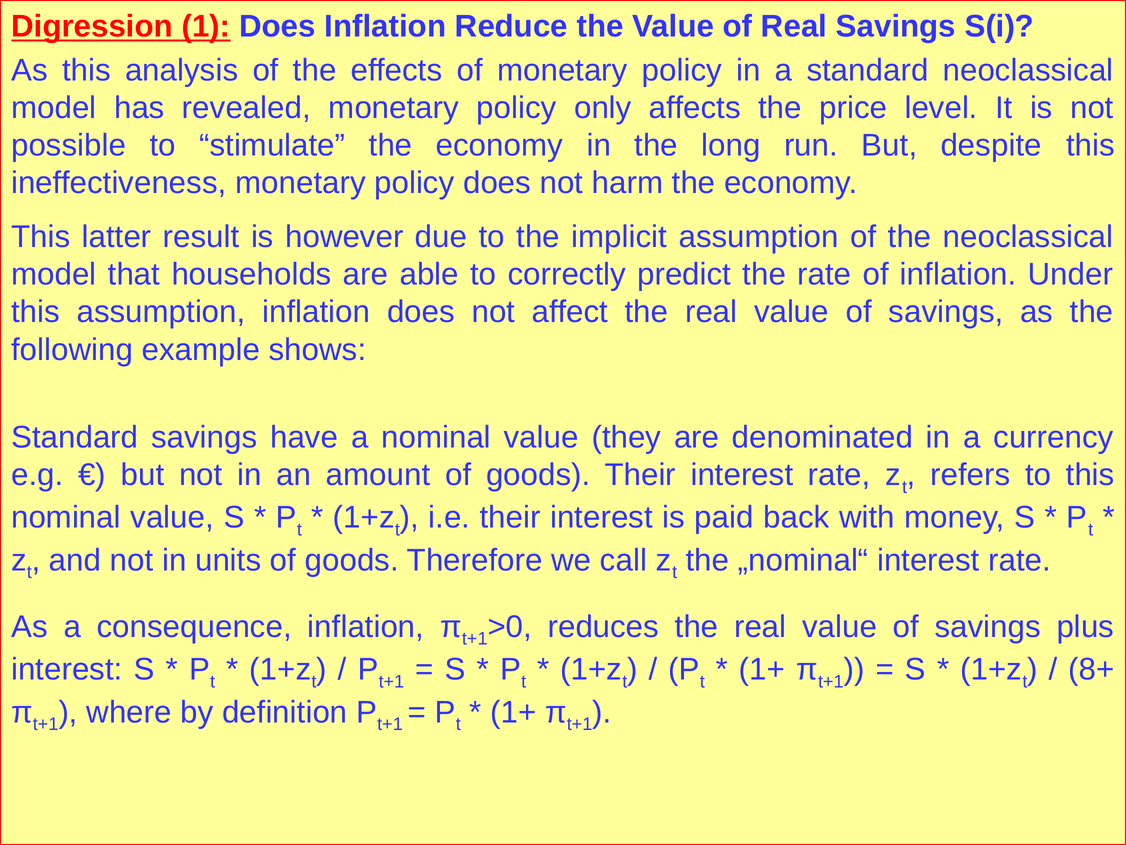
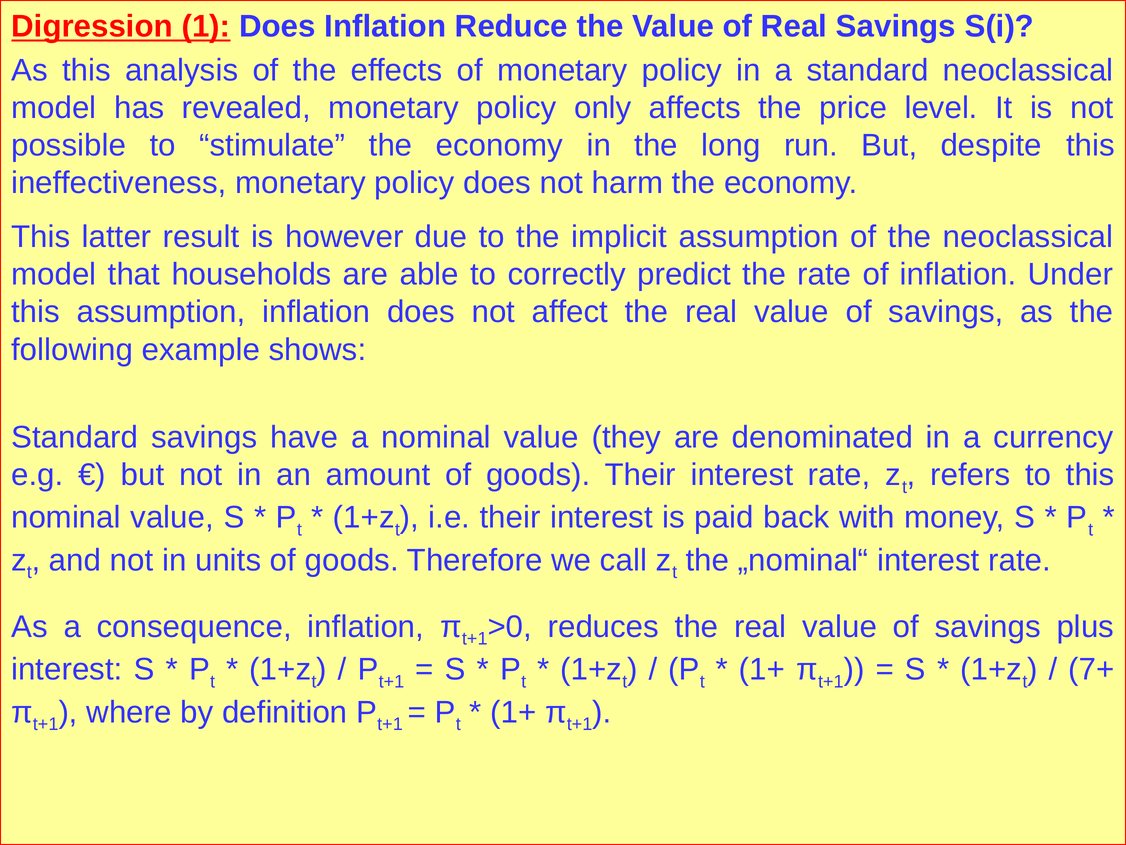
8+: 8+ -> 7+ (1092, 669)
